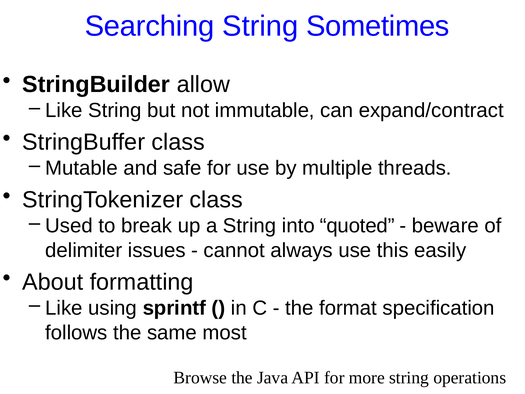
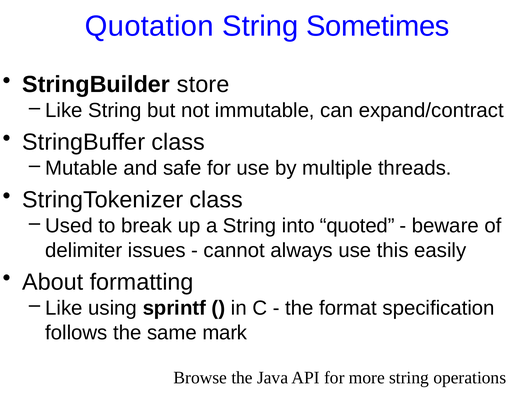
Searching: Searching -> Quotation (149, 26)
allow: allow -> store (203, 84)
most: most -> mark (225, 332)
